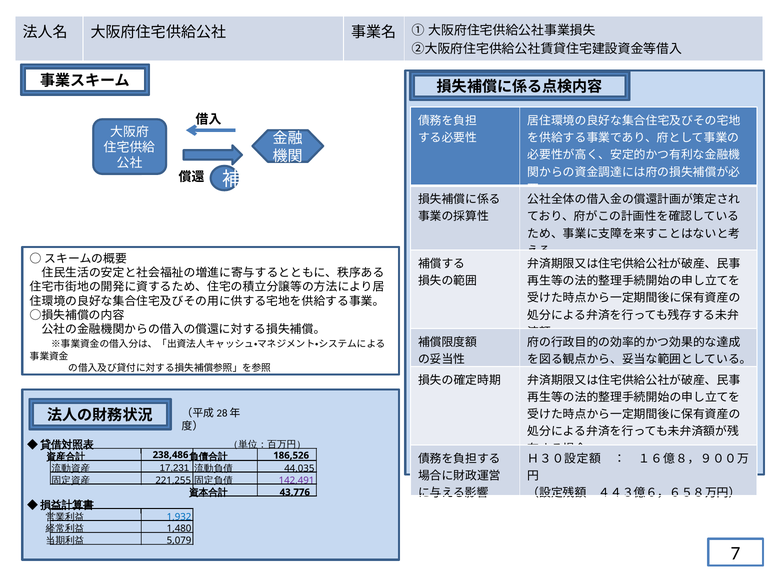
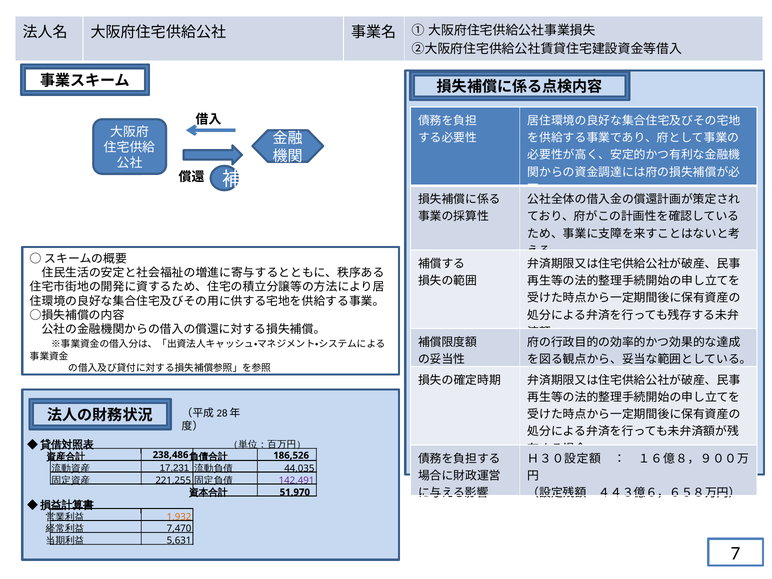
43,776: 43,776 -> 51,970 (295, 492)
1,932 colour: blue -> orange (179, 517)
1,480: 1,480 -> 7,470 (179, 529)
5,079: 5,079 -> 5,631 (179, 541)
